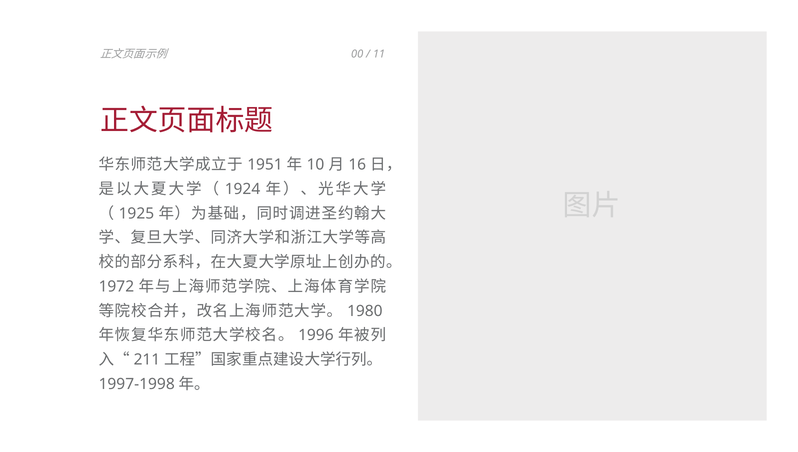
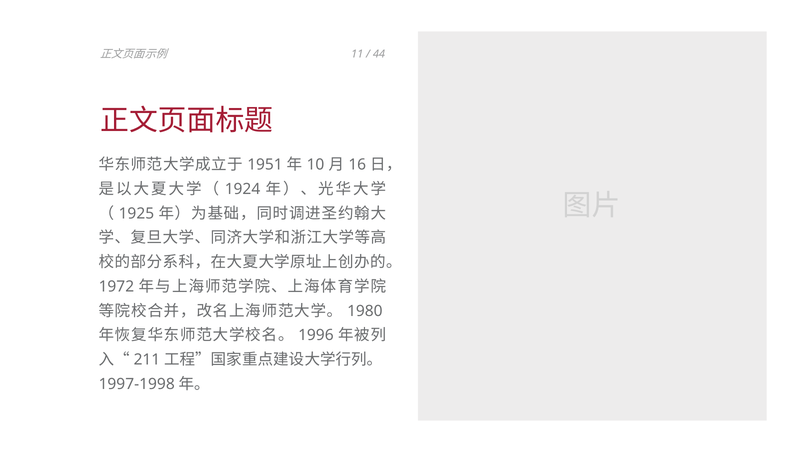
00: 00 -> 11 (357, 54)
11: 11 -> 44 (379, 54)
